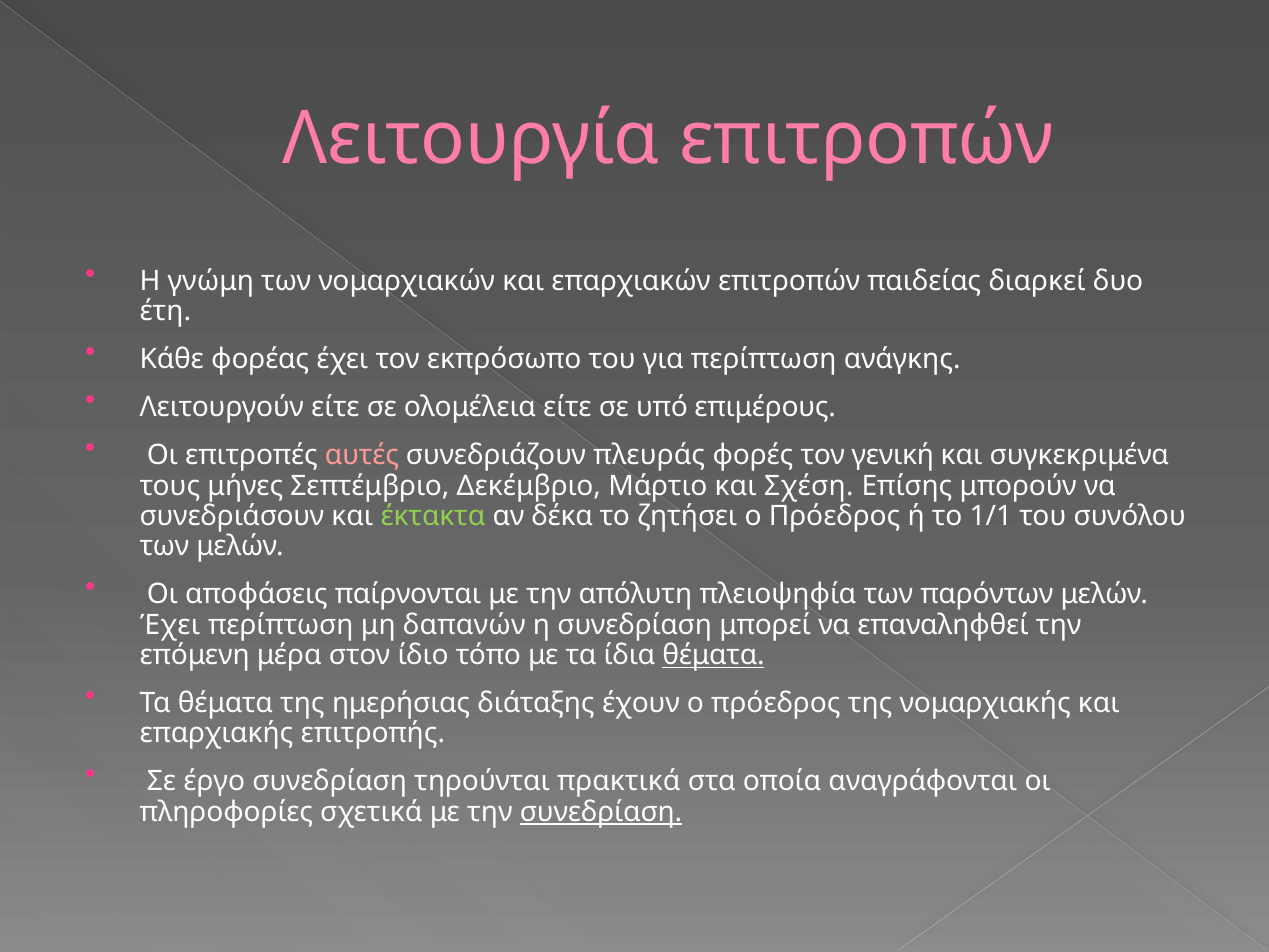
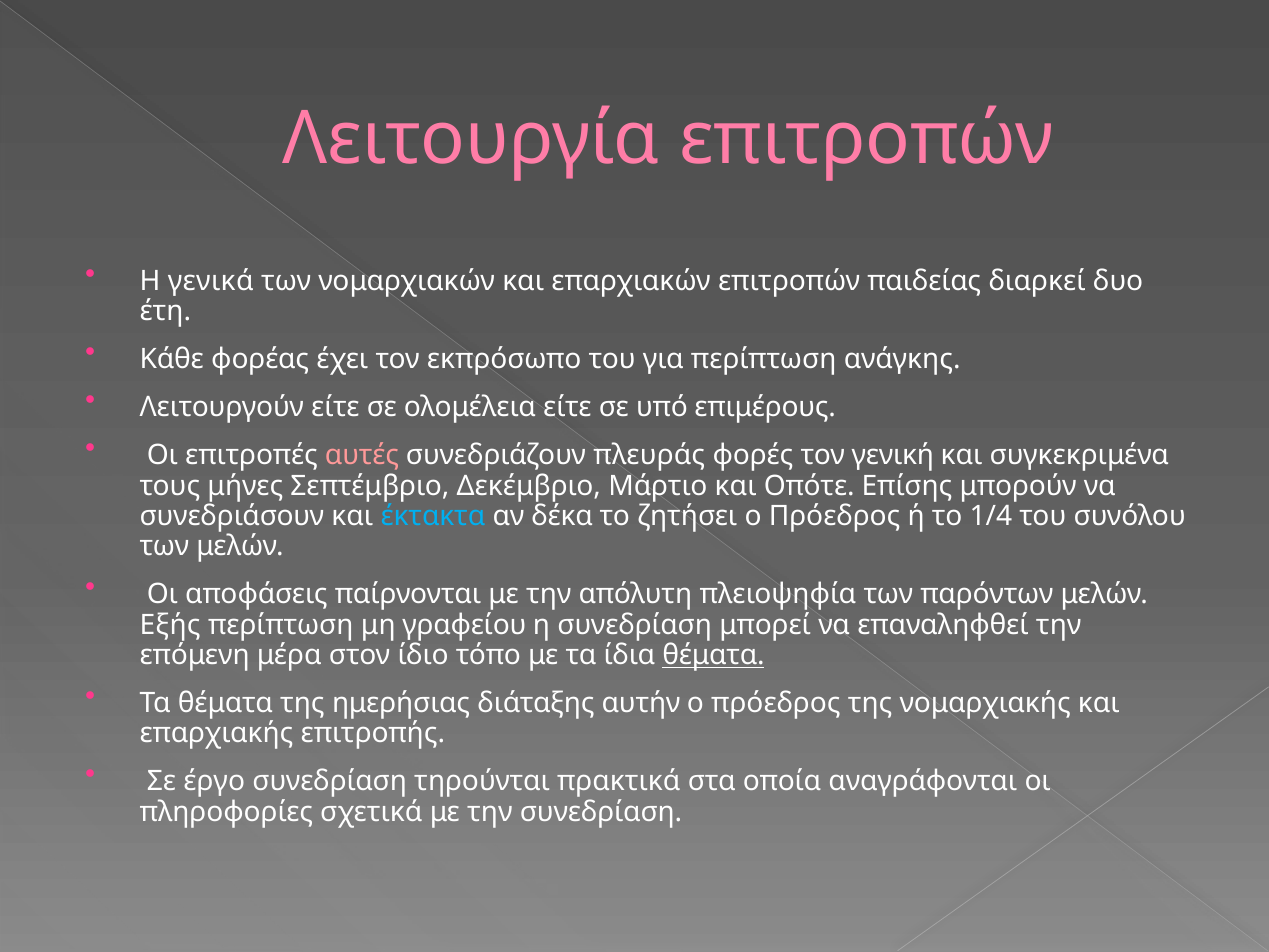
γνώμη: γνώμη -> γενικά (211, 281)
Σχέση: Σχέση -> Οπότε (809, 486)
έκτακτα colour: light green -> light blue (433, 516)
1/1: 1/1 -> 1/4 (991, 516)
Έχει: Έχει -> Εξής (170, 625)
δαπανών: δαπανών -> γραφείου (464, 625)
έχουν: έχουν -> αυτήν (641, 703)
συνεδρίαση underline: present -> none (601, 812)
